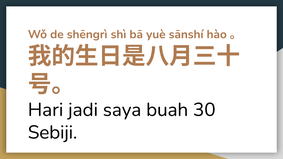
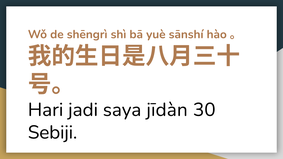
buah: buah -> jīdàn (167, 110)
